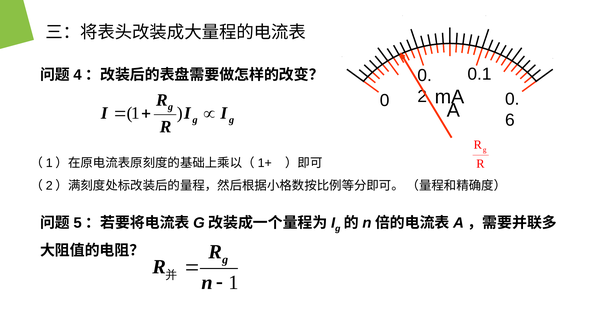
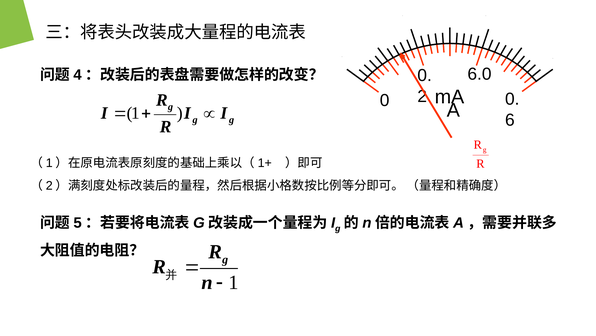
0.1: 0.1 -> 6.0 (479, 74)
